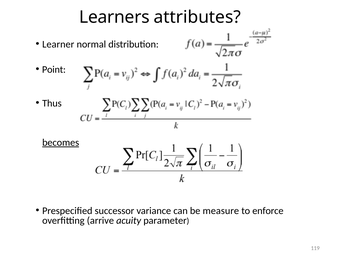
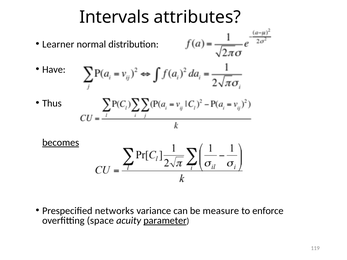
Learners: Learners -> Intervals (114, 17)
Point: Point -> Have (54, 70)
successor: successor -> networks (114, 211)
arrive: arrive -> space (100, 221)
parameter underline: none -> present (165, 221)
